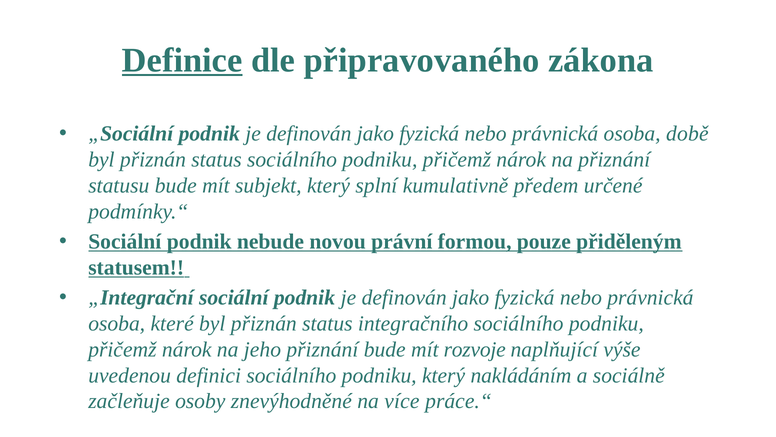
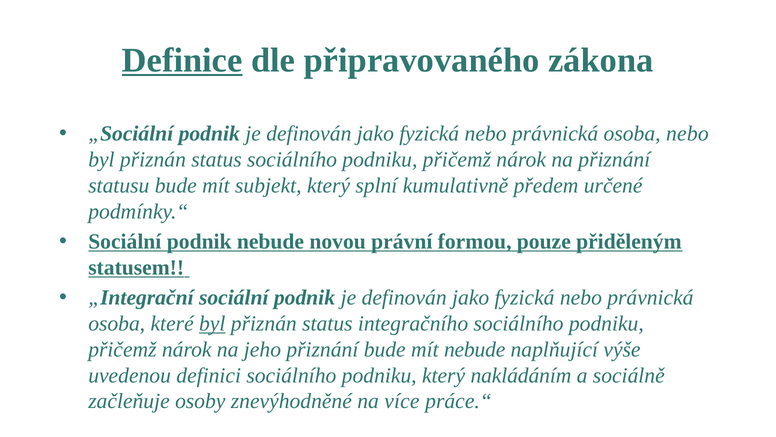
osoba době: době -> nebo (687, 134)
byl underline: none -> present (212, 323)
mít rozvoje: rozvoje -> nebude (475, 349)
